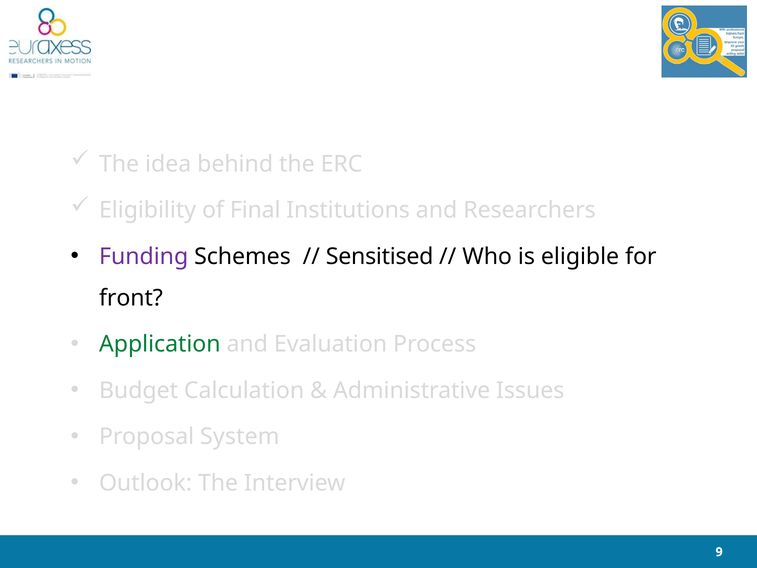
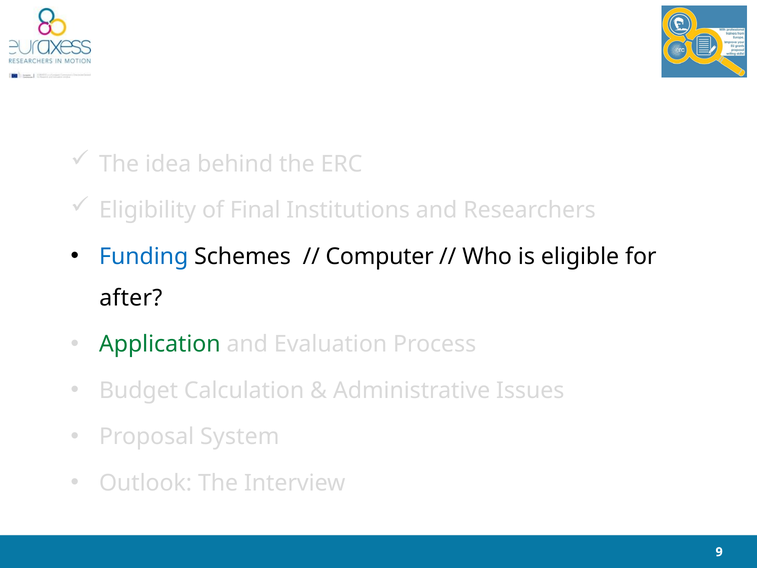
Funding colour: purple -> blue (144, 256)
Sensitised: Sensitised -> Computer (380, 256)
front: front -> after (131, 298)
